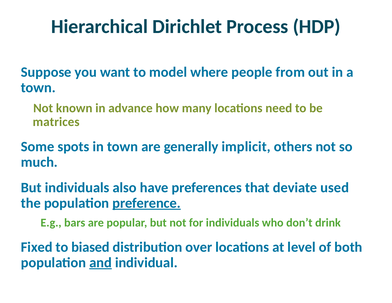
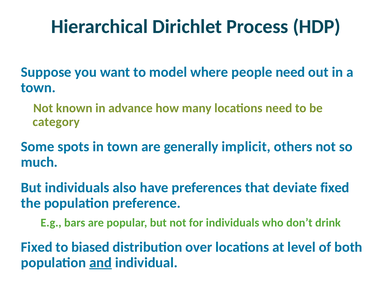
people from: from -> need (290, 72)
matrices: matrices -> category (56, 122)
deviate used: used -> fixed (335, 187)
preference underline: present -> none (147, 203)
